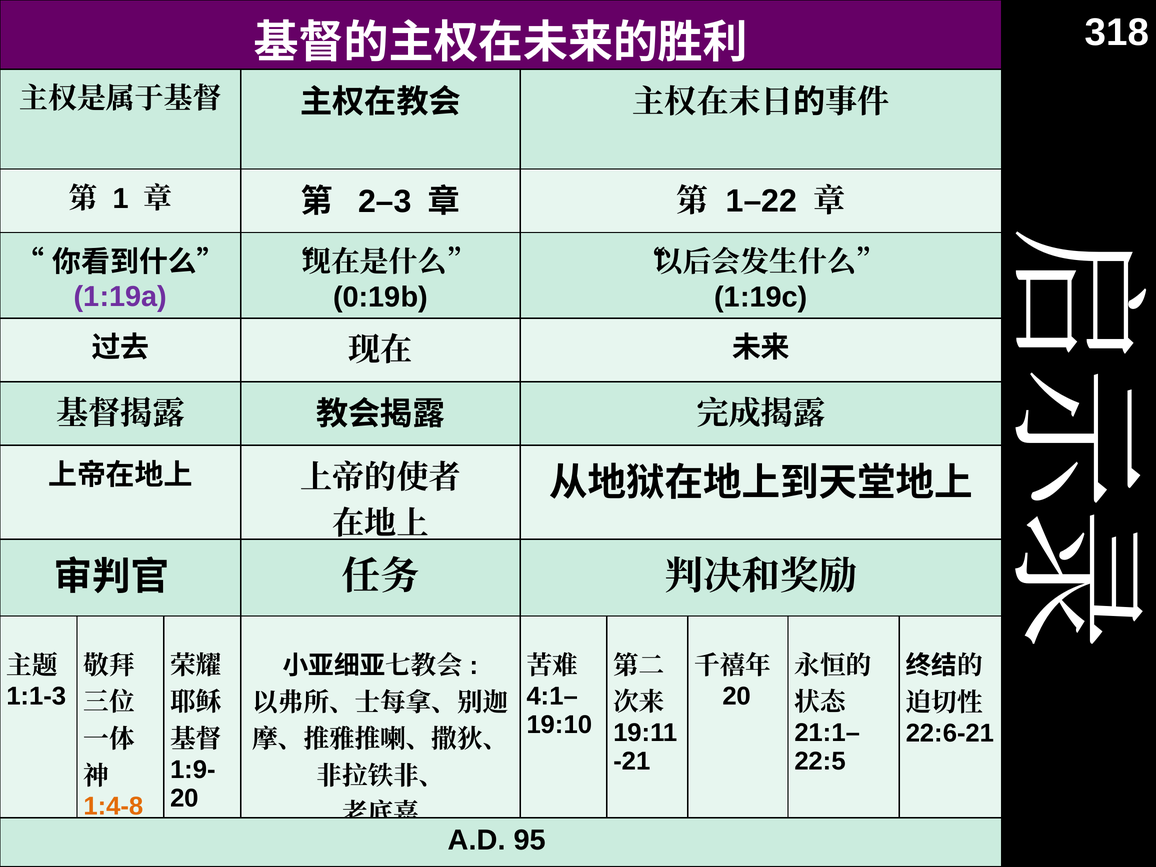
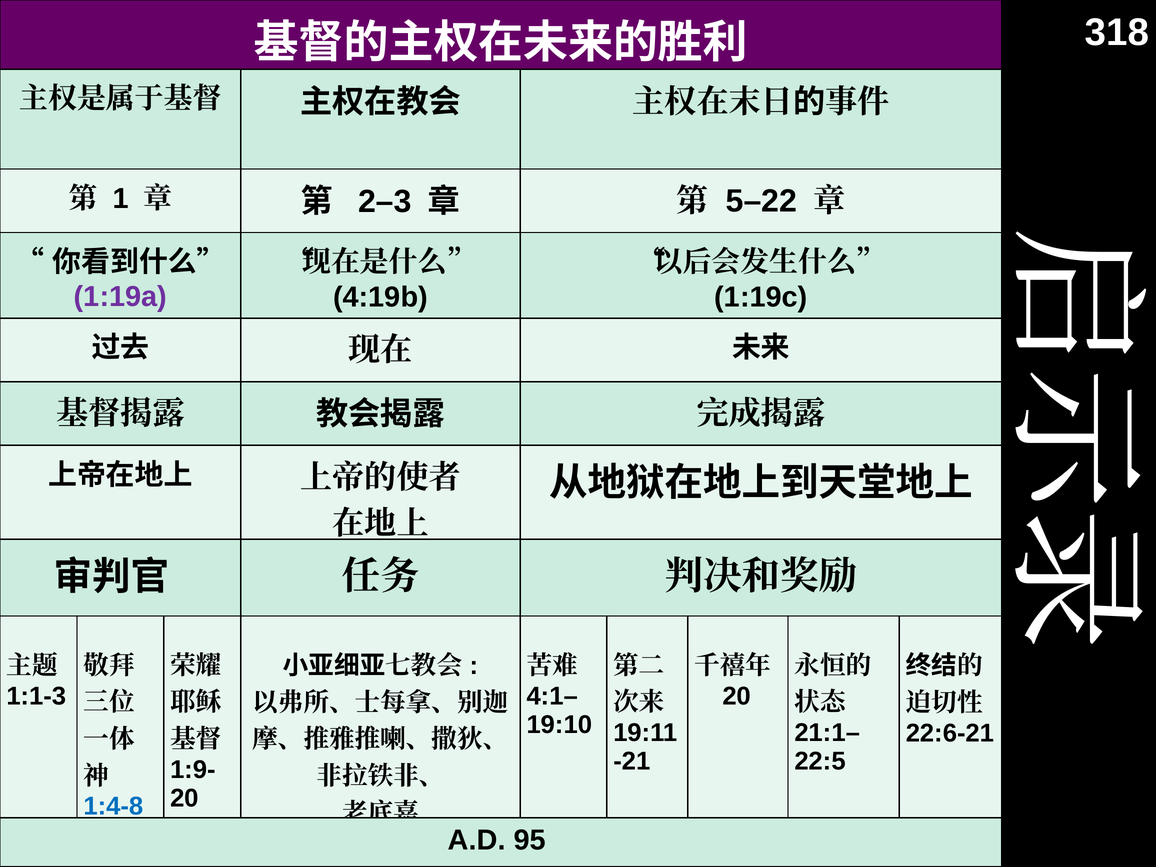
1–22: 1–22 -> 5–22 (761, 201)
0:19b: 0:19b -> 4:19b (380, 297)
1:4-8 colour: orange -> blue (113, 807)
